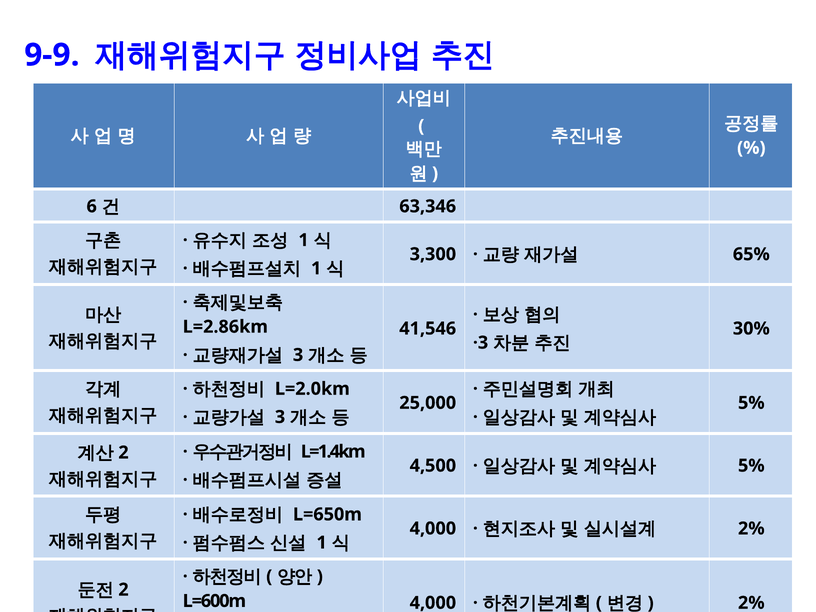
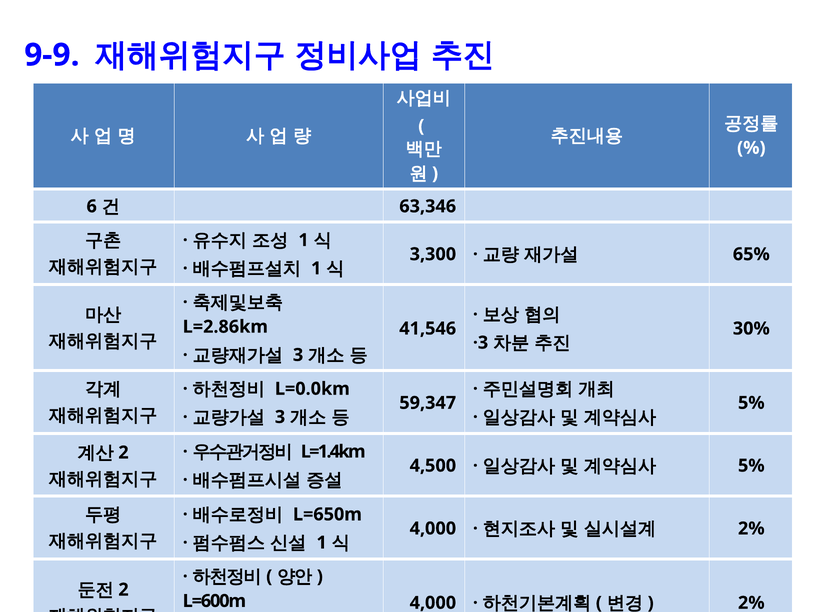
L=2.0km: L=2.0km -> L=0.0km (312, 389)
25,000: 25,000 -> 59,347 (428, 403)
